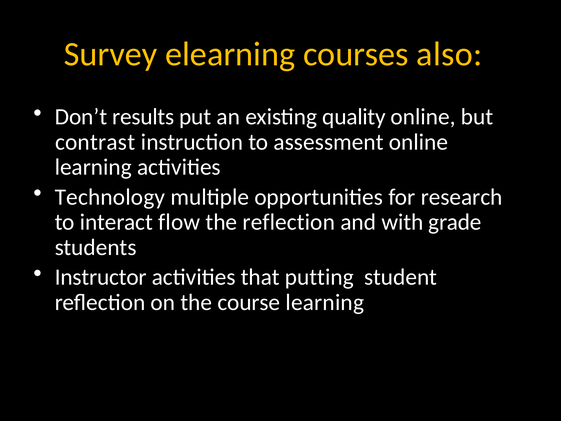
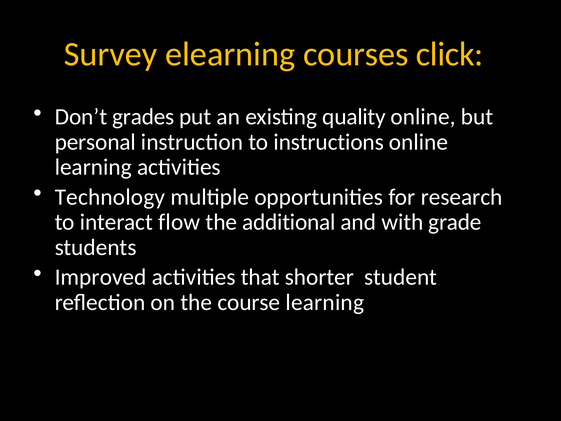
also: also -> click (450, 54)
results: results -> grades (143, 117)
contrast: contrast -> personal (95, 142)
assessment: assessment -> instructions (329, 142)
the reflection: reflection -> additional (289, 222)
Instructor: Instructor -> Improved (101, 277)
putting: putting -> shorter (319, 277)
